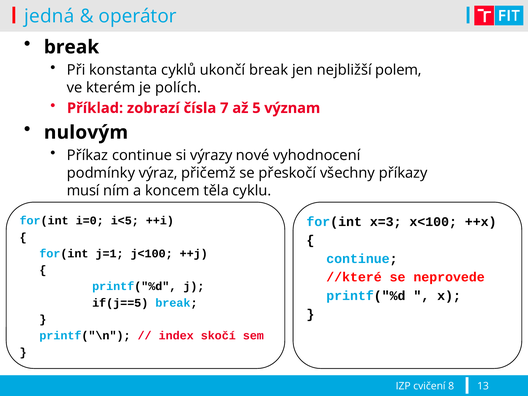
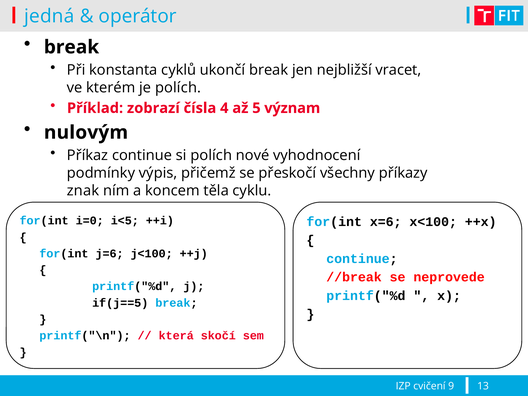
polem: polem -> vracet (398, 70)
7: 7 -> 4 (224, 108)
si výrazy: výrazy -> polích (211, 155)
výraz: výraz -> výpis (158, 173)
musí: musí -> znak (83, 191)
x=3: x=3 -> x=6 (386, 222)
j=1: j=1 -> j=6 (110, 254)
//které: //které -> //break (354, 277)
index: index -> která (176, 336)
8: 8 -> 9 (451, 386)
